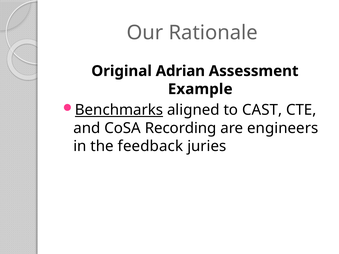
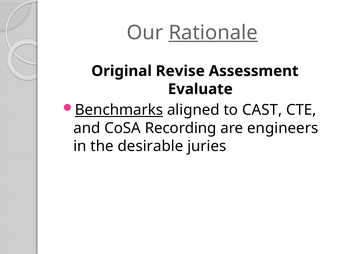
Rationale underline: none -> present (213, 33)
Adrian: Adrian -> Revise (180, 71)
Example: Example -> Evaluate (200, 89)
feedback: feedback -> desirable (150, 146)
